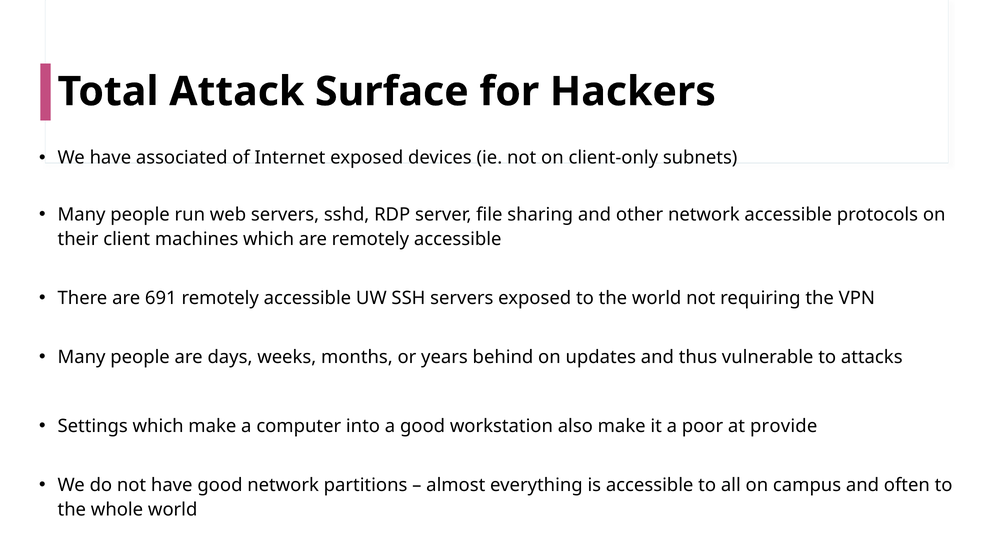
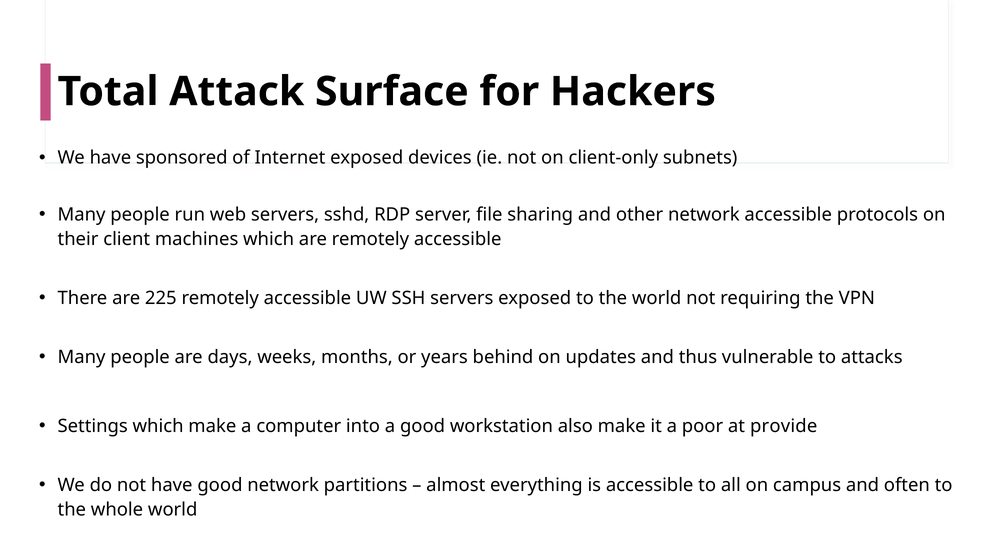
associated: associated -> sponsored (182, 158)
691: 691 -> 225 (161, 298)
